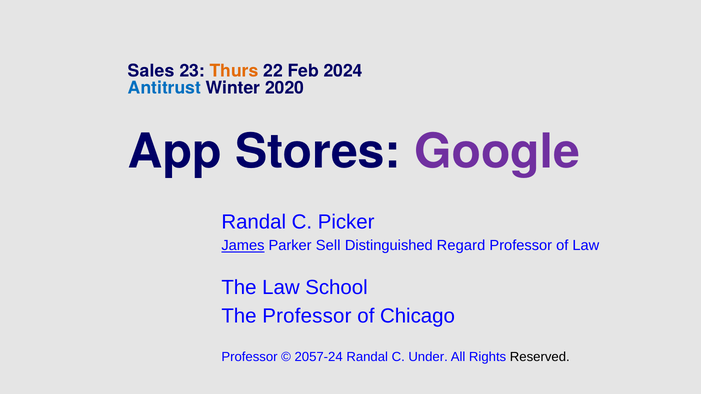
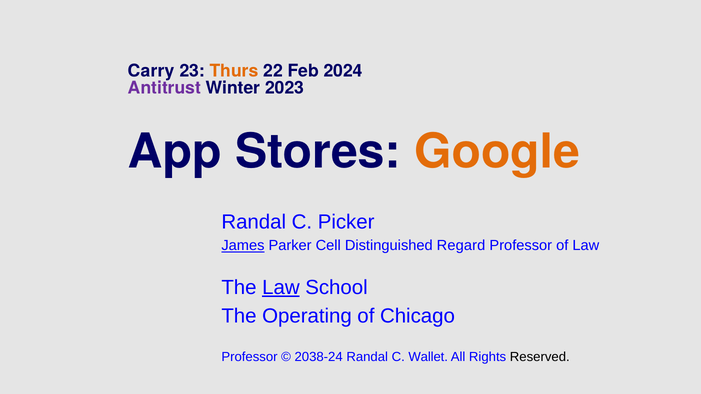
Sales: Sales -> Carry (151, 71)
Antitrust colour: blue -> purple (164, 88)
2020: 2020 -> 2023 (285, 88)
Google colour: purple -> orange (497, 152)
Sell: Sell -> Cell (328, 246)
Law underline: none -> present (281, 288)
The Professor: Professor -> Operating (307, 316)
2057-24: 2057-24 -> 2038-24 (319, 357)
Under: Under -> Wallet (428, 357)
